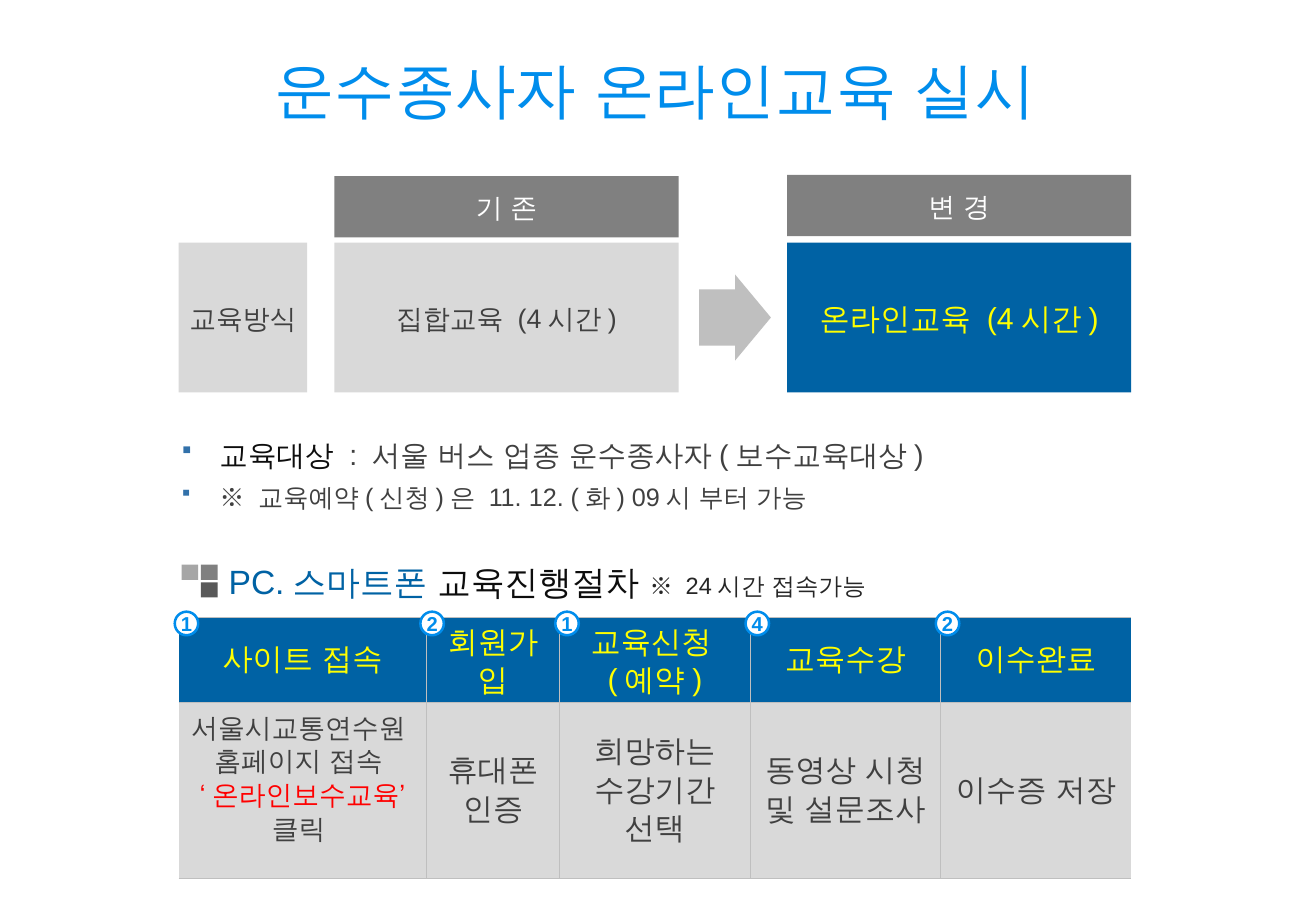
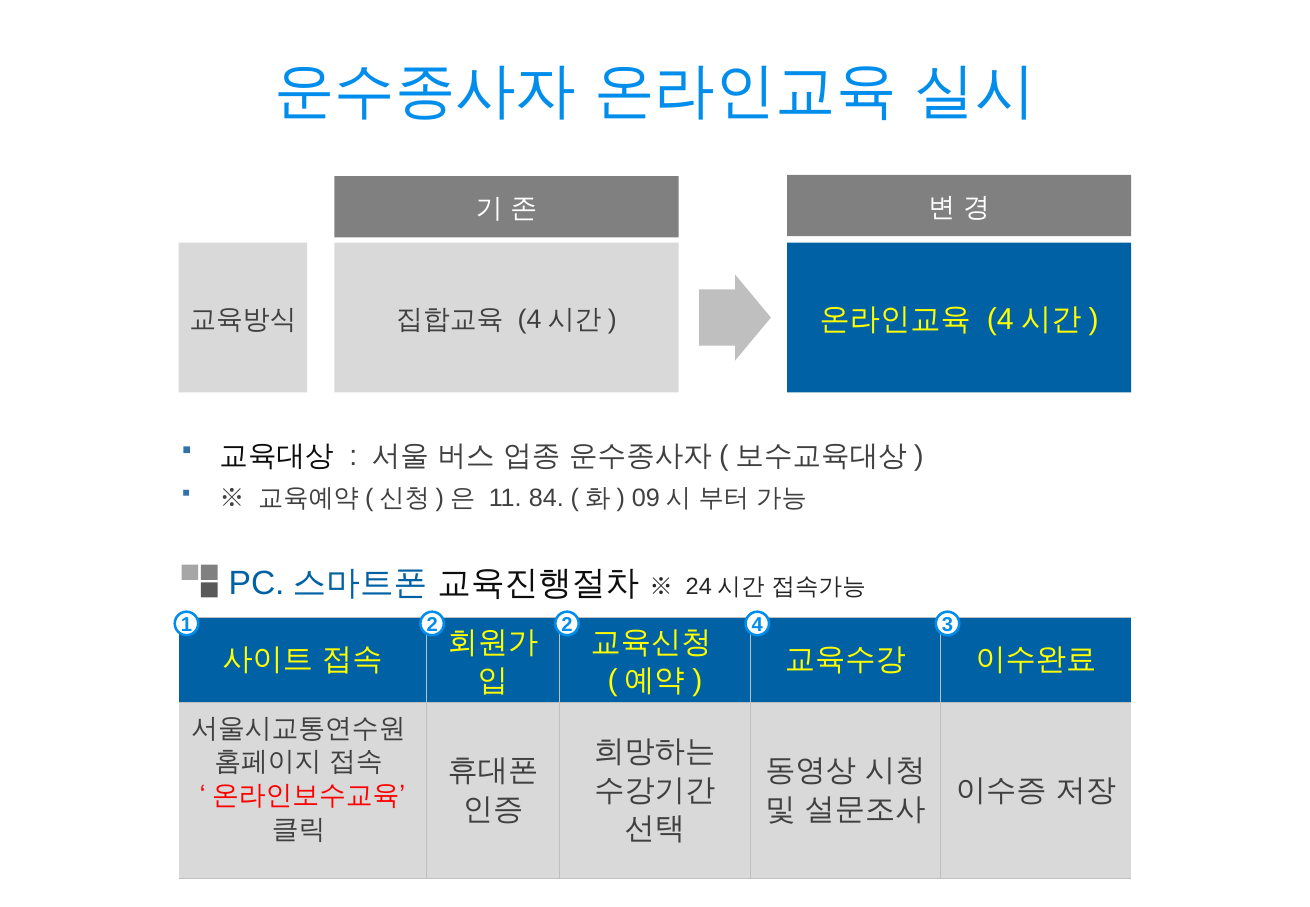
12: 12 -> 84 (546, 498)
2 1: 1 -> 2 (567, 625)
4 2: 2 -> 3 (948, 625)
